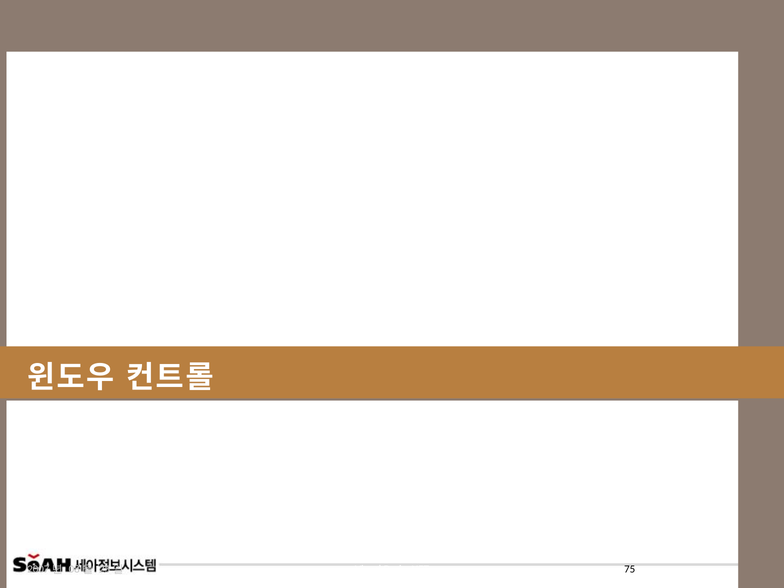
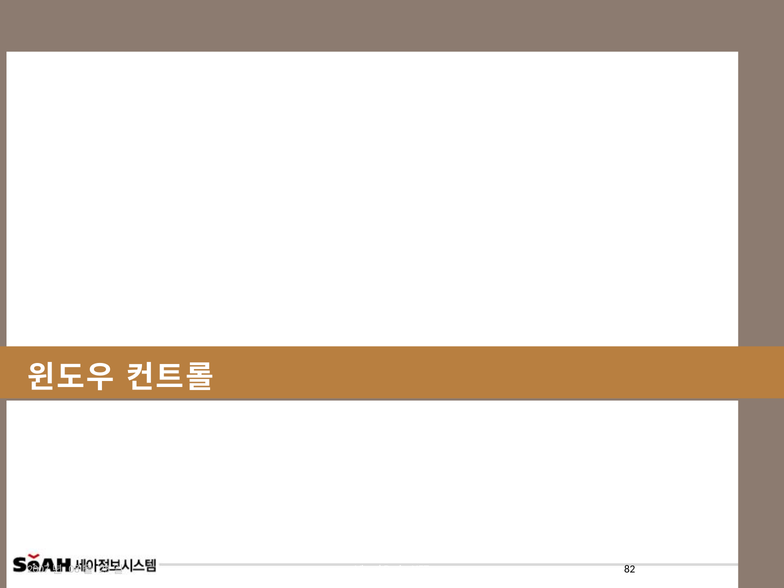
75: 75 -> 82 (630, 569)
